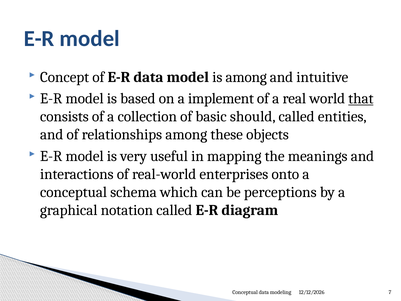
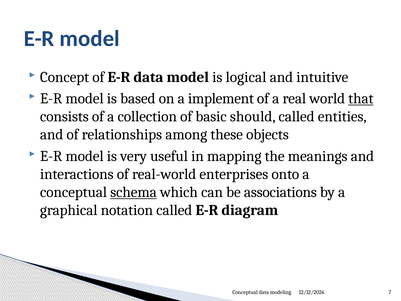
is among: among -> logical (246, 77)
schema underline: none -> present (133, 192)
perceptions: perceptions -> associations (280, 192)
